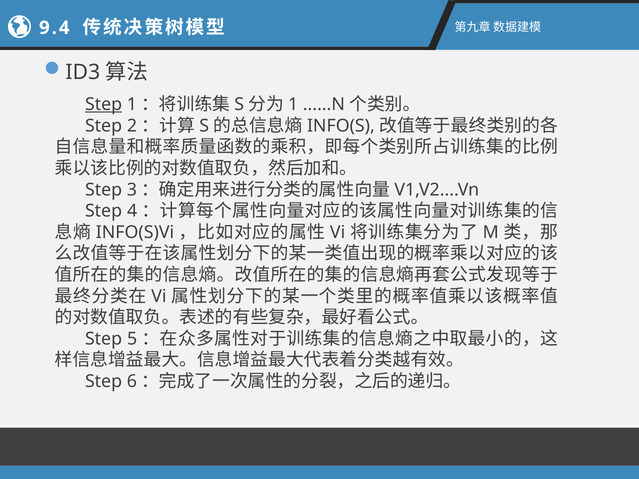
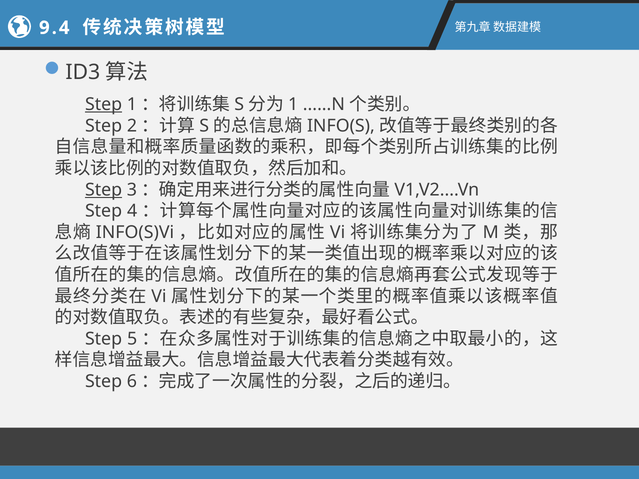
Step underline: none -> present (104, 190)
